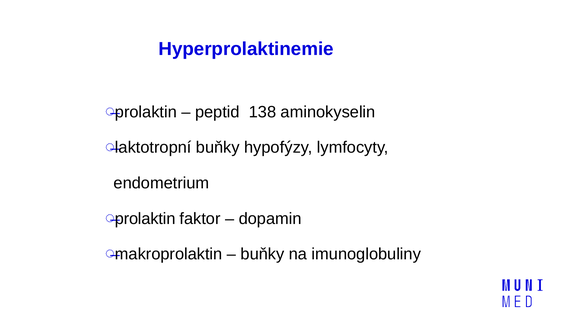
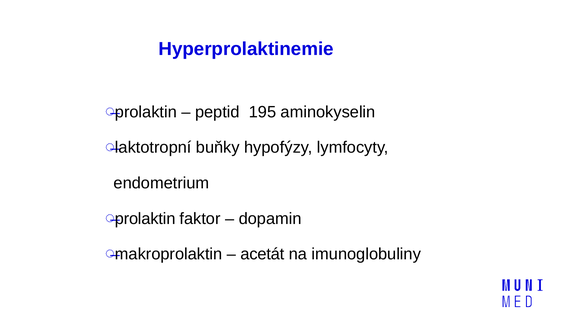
138: 138 -> 195 (262, 112)
buňky: buňky -> acetát (263, 254)
